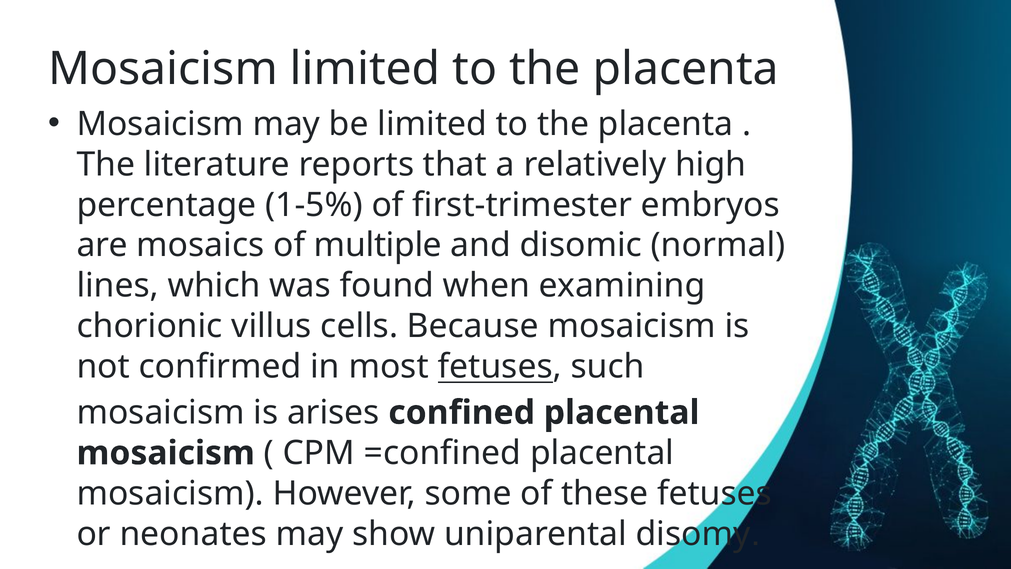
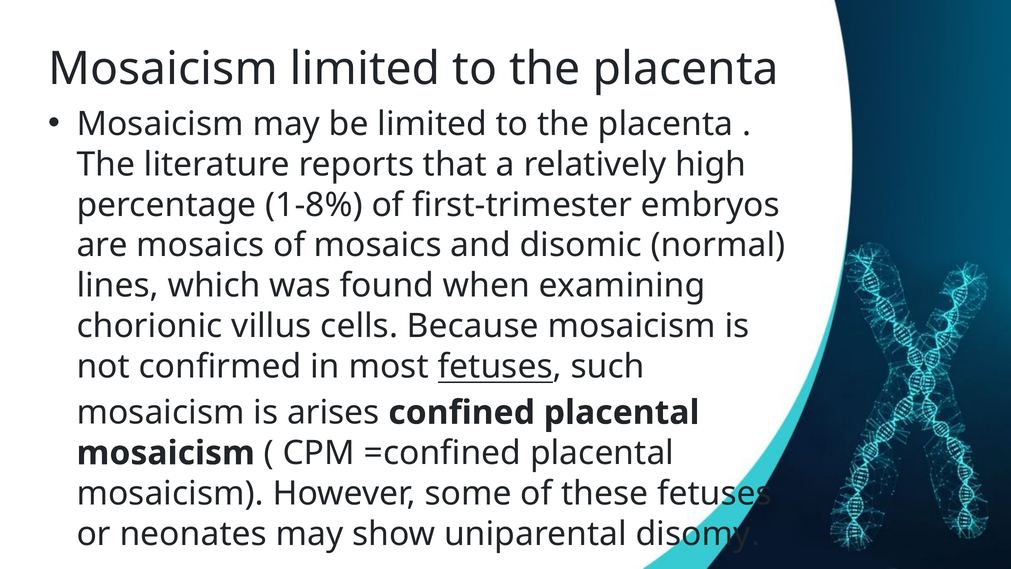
1-5%: 1-5% -> 1-8% (314, 205)
of multiple: multiple -> mosaics (378, 245)
